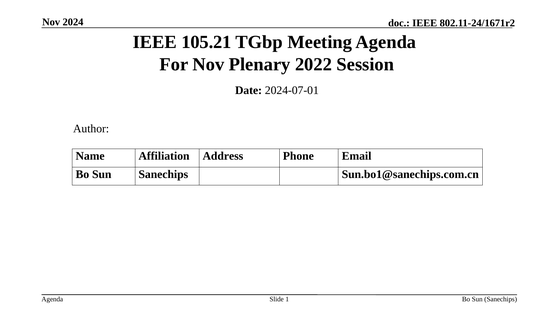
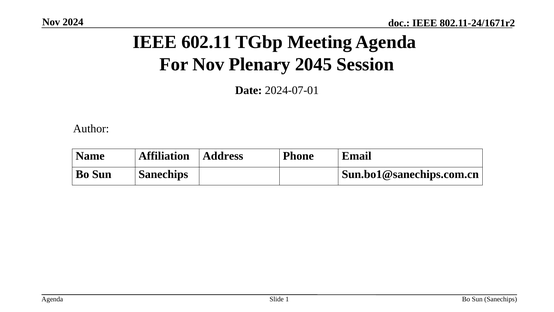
105.21: 105.21 -> 602.11 (206, 42)
2022: 2022 -> 2045 (314, 64)
